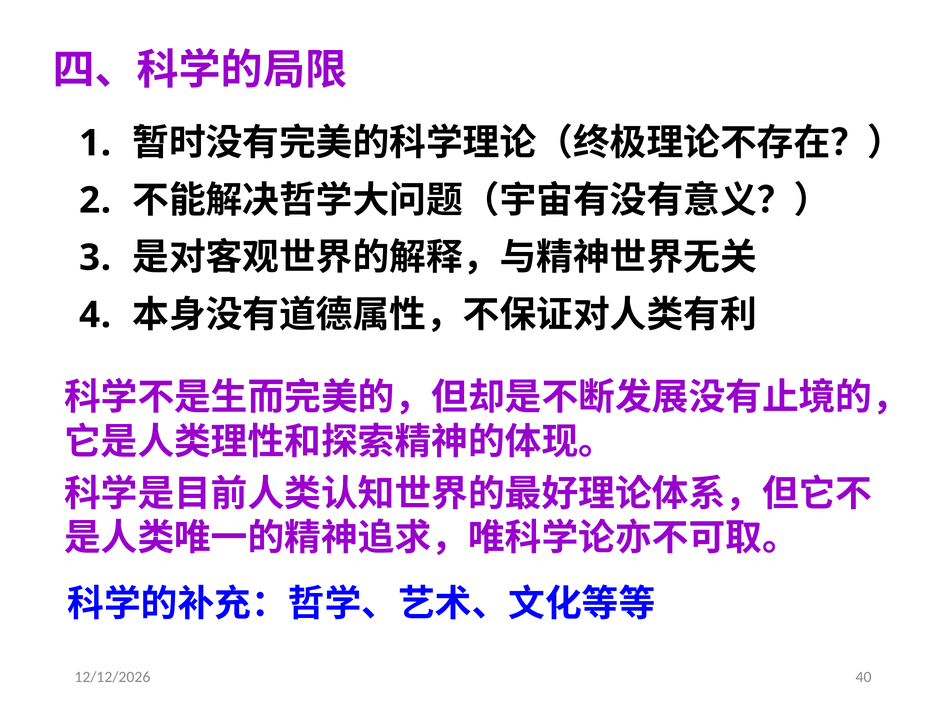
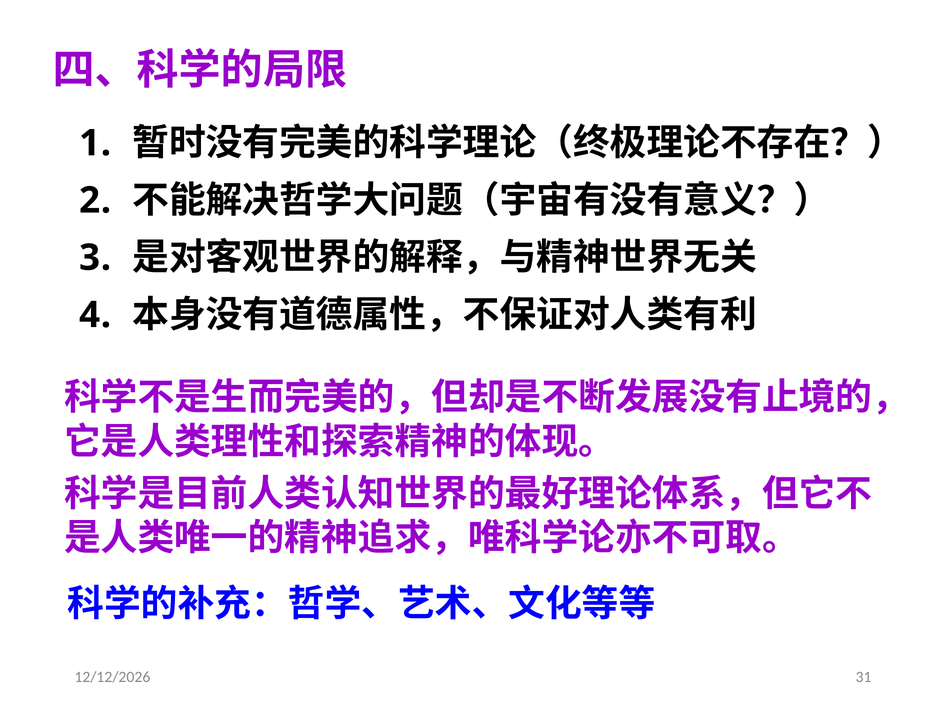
40: 40 -> 31 (864, 677)
